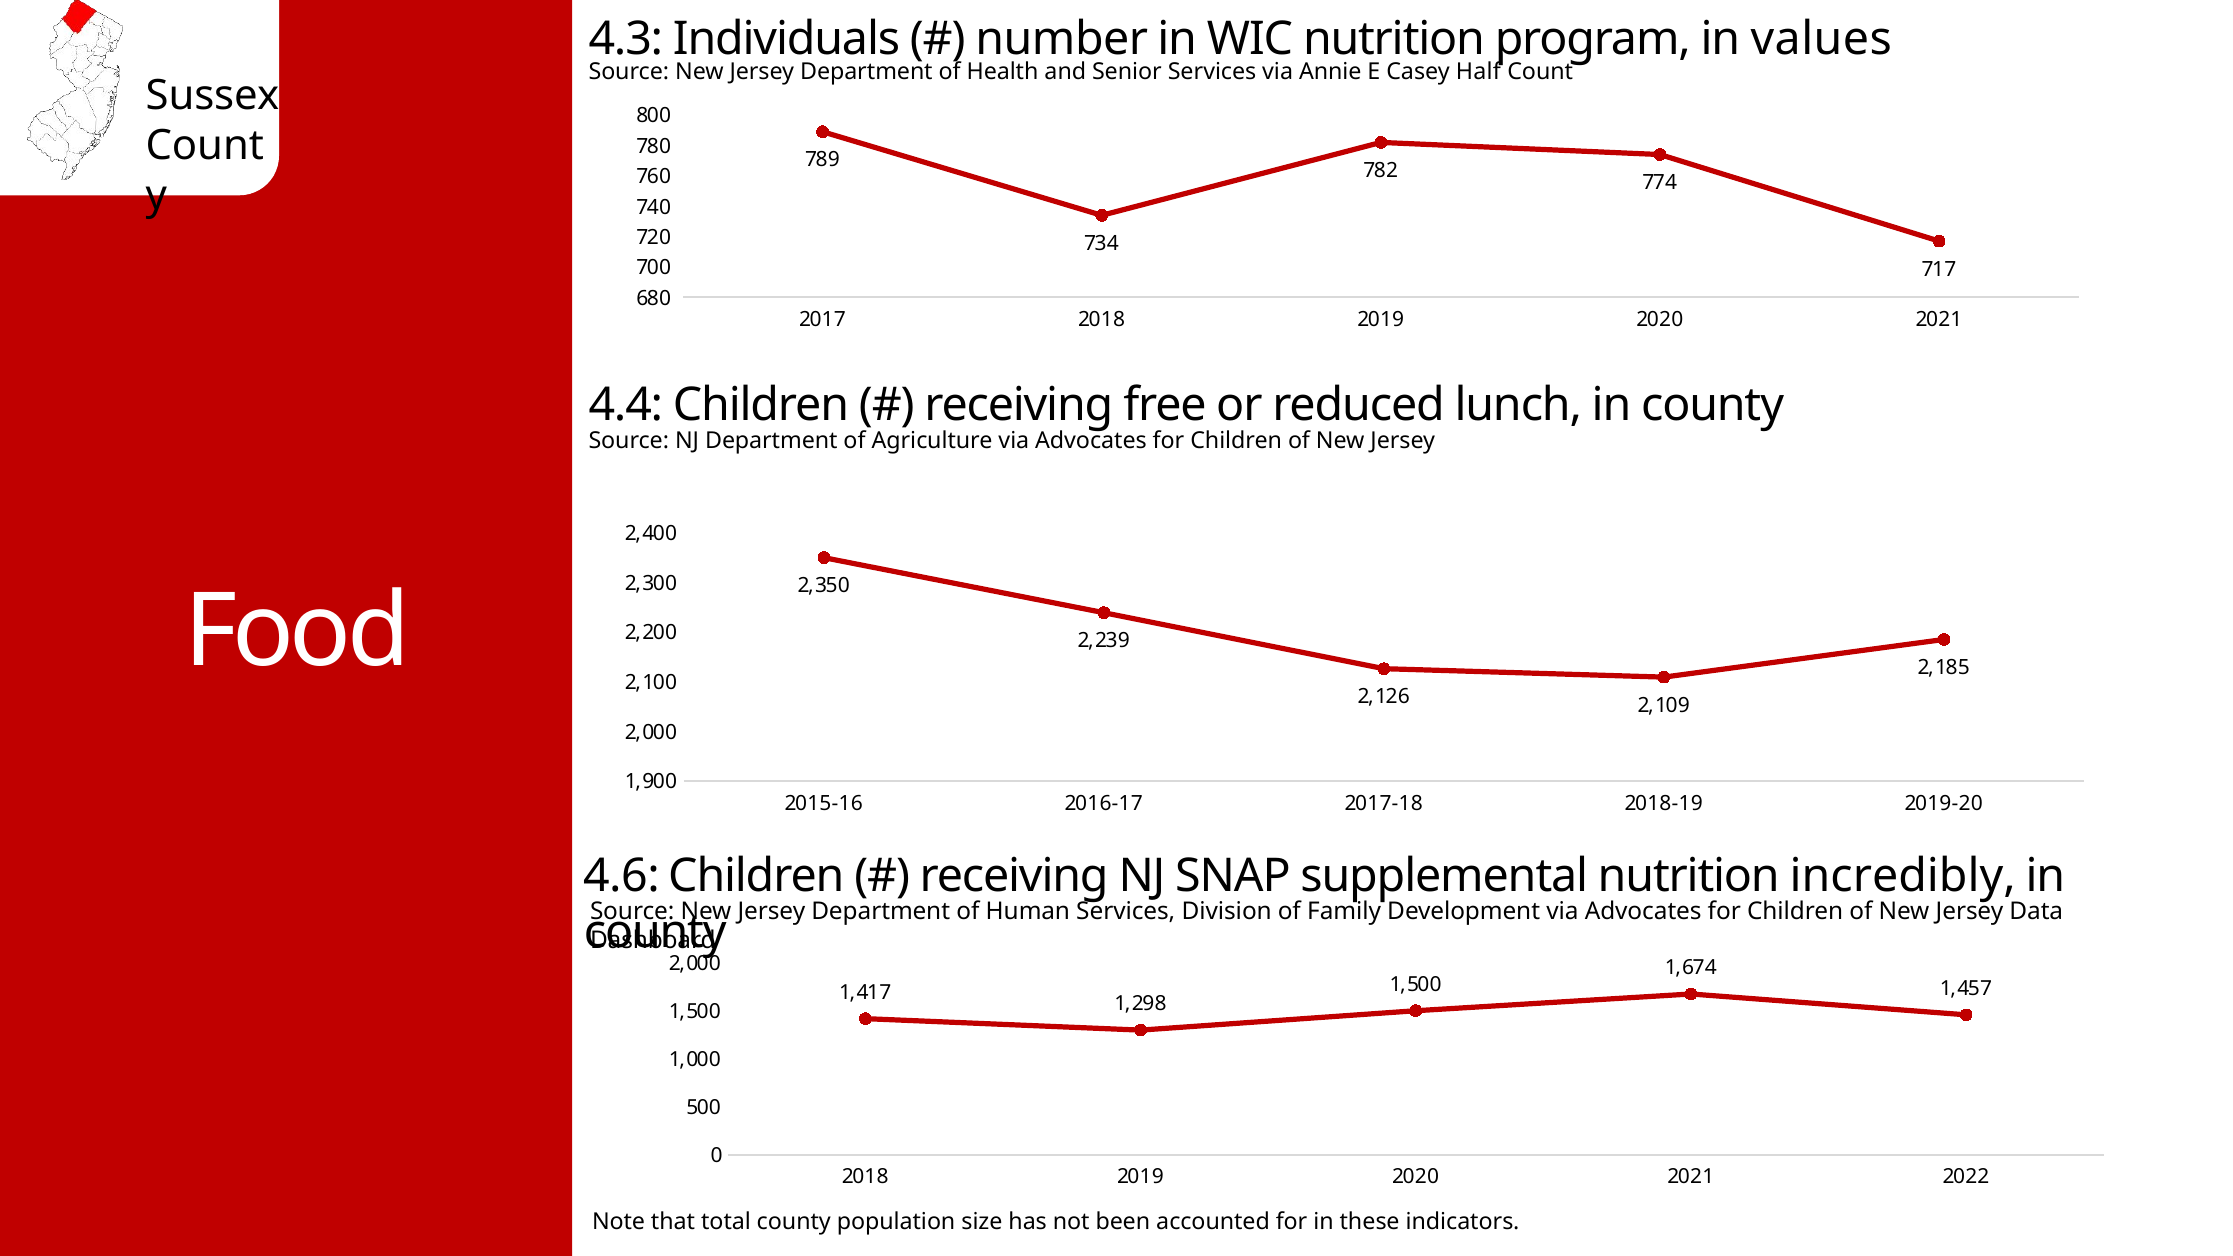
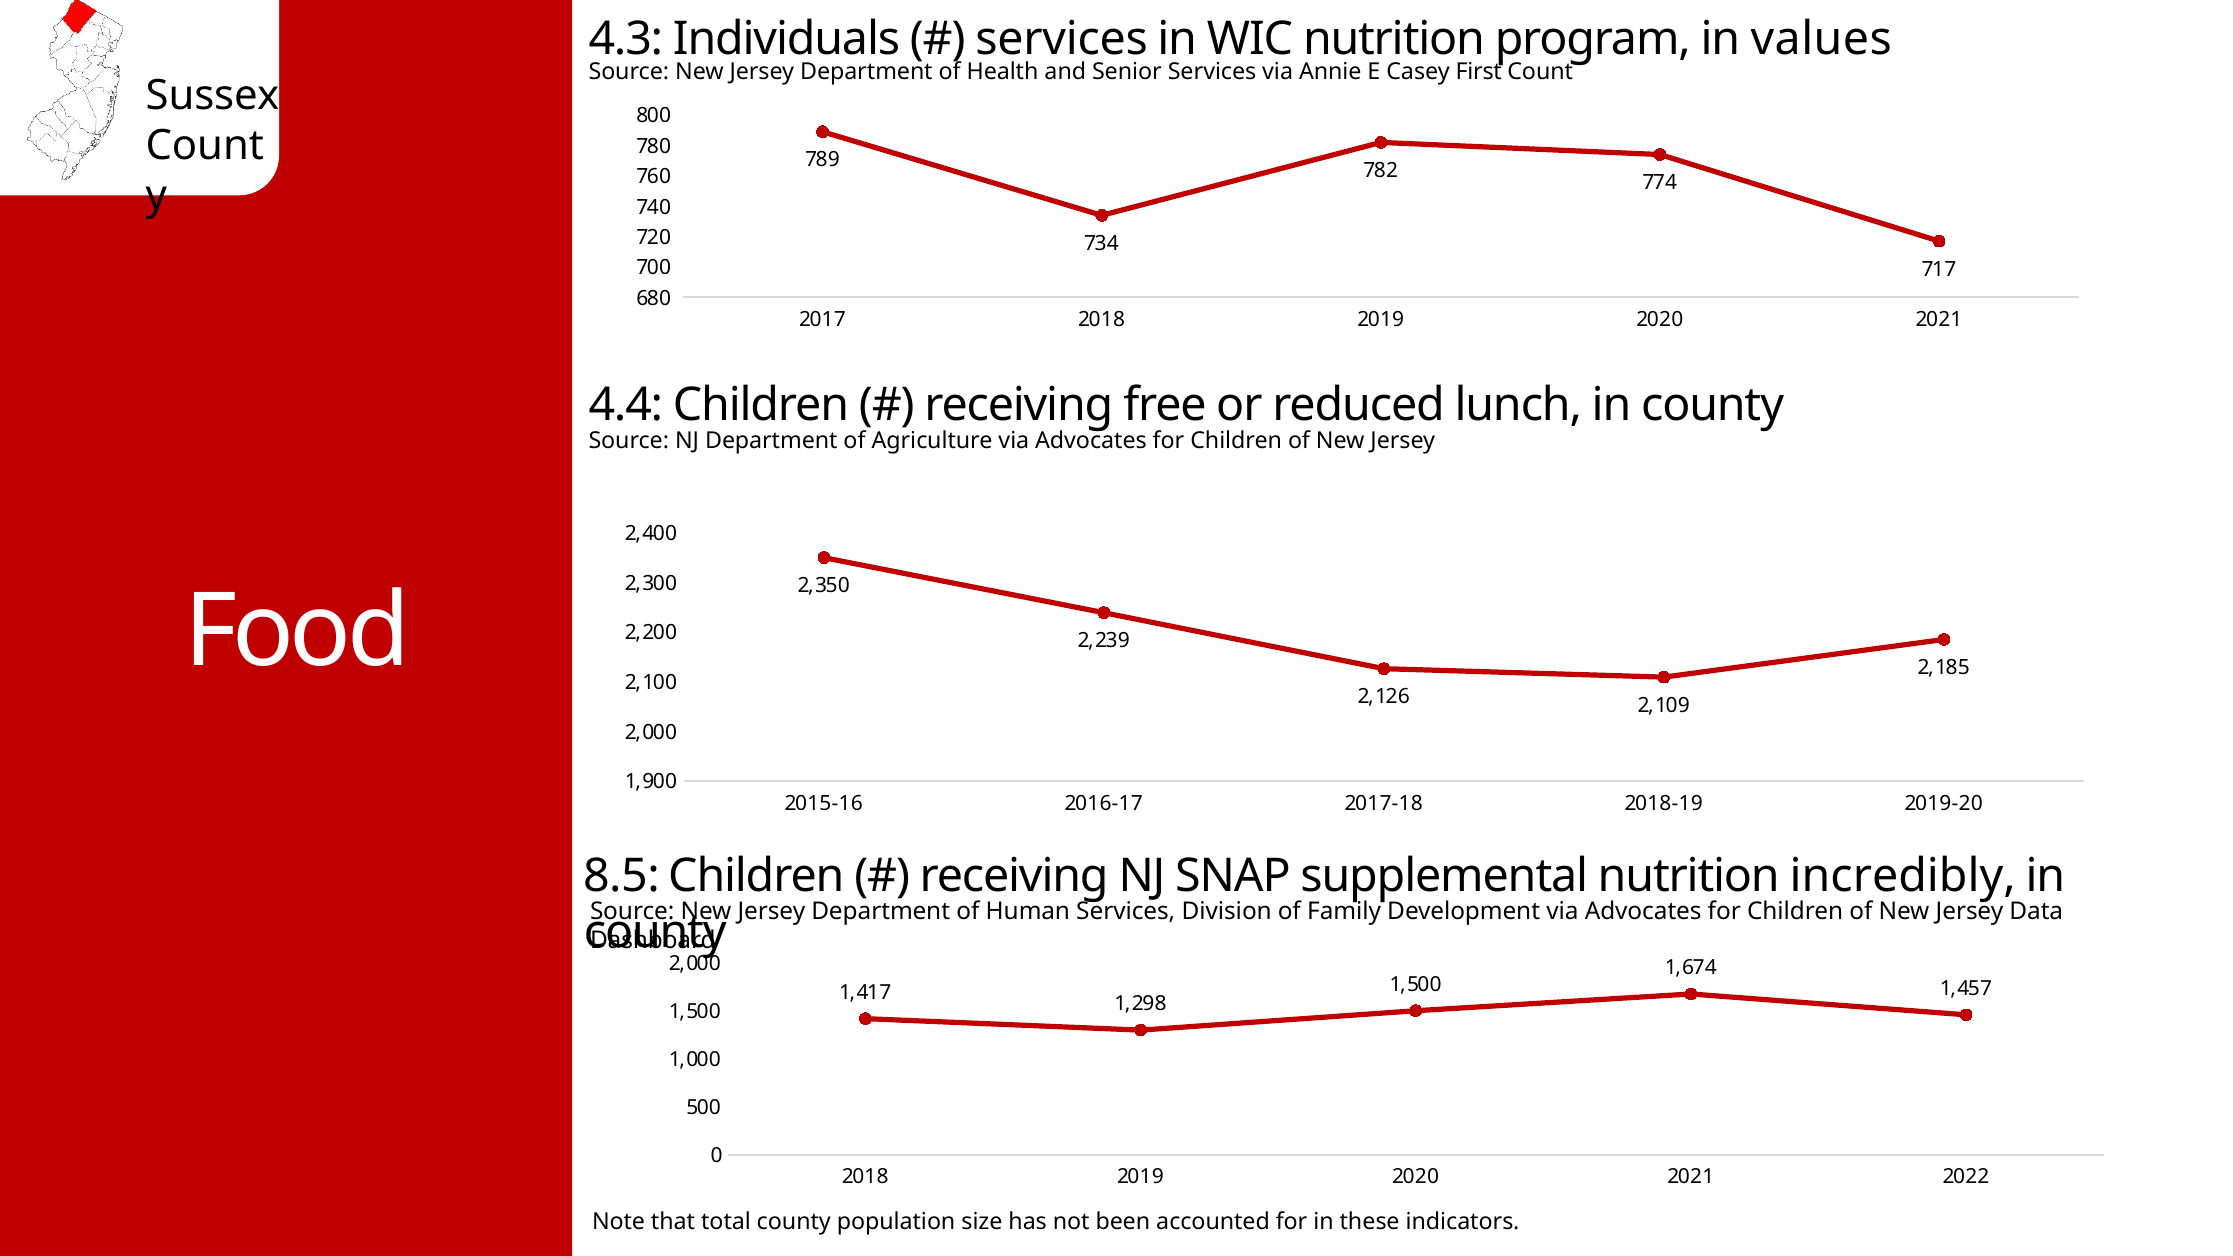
number: number -> services (1062, 39)
Half: Half -> First (1479, 72)
4.6: 4.6 -> 8.5 (621, 877)
